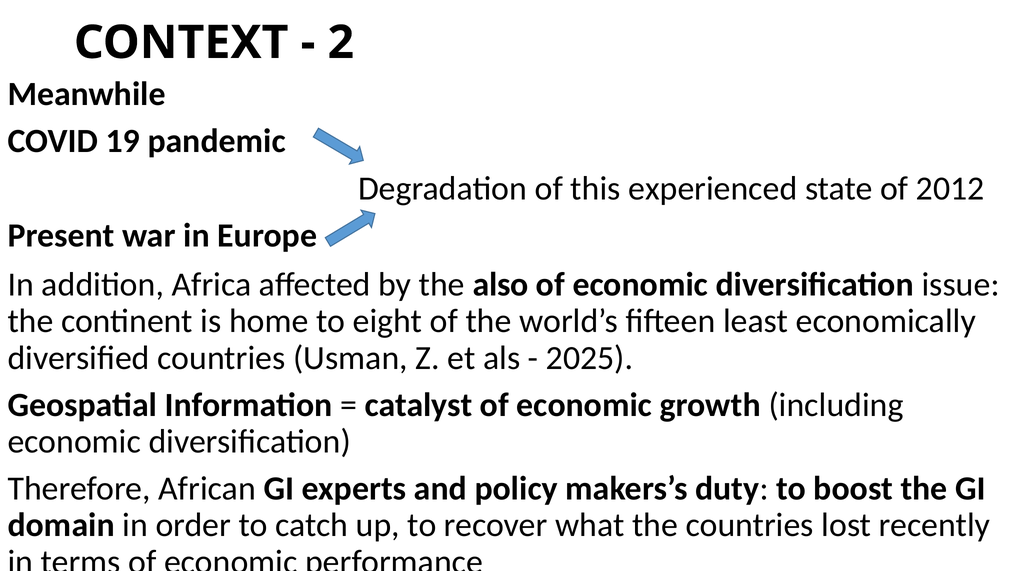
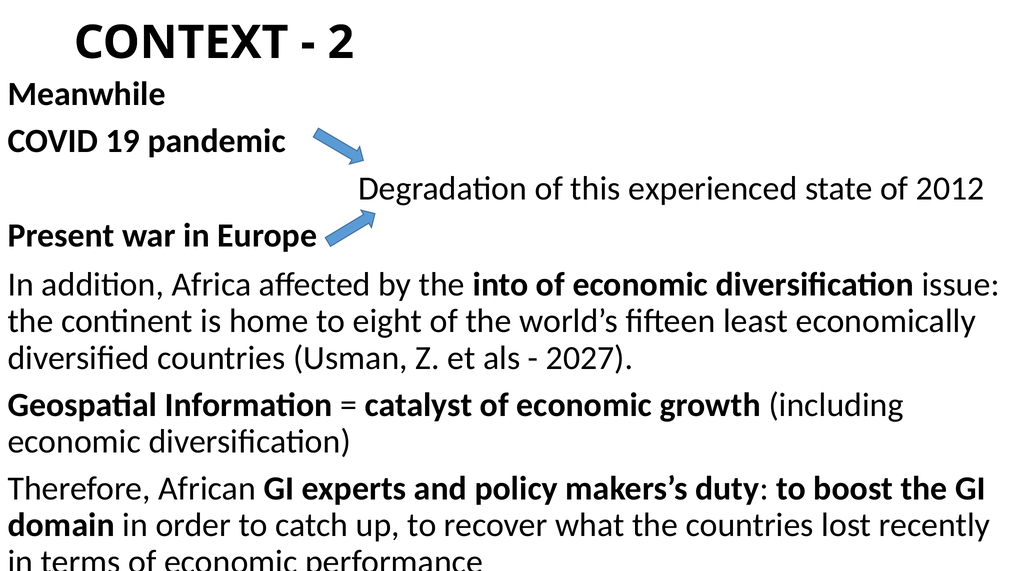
also: also -> into (501, 285)
2025: 2025 -> 2027 (590, 358)
